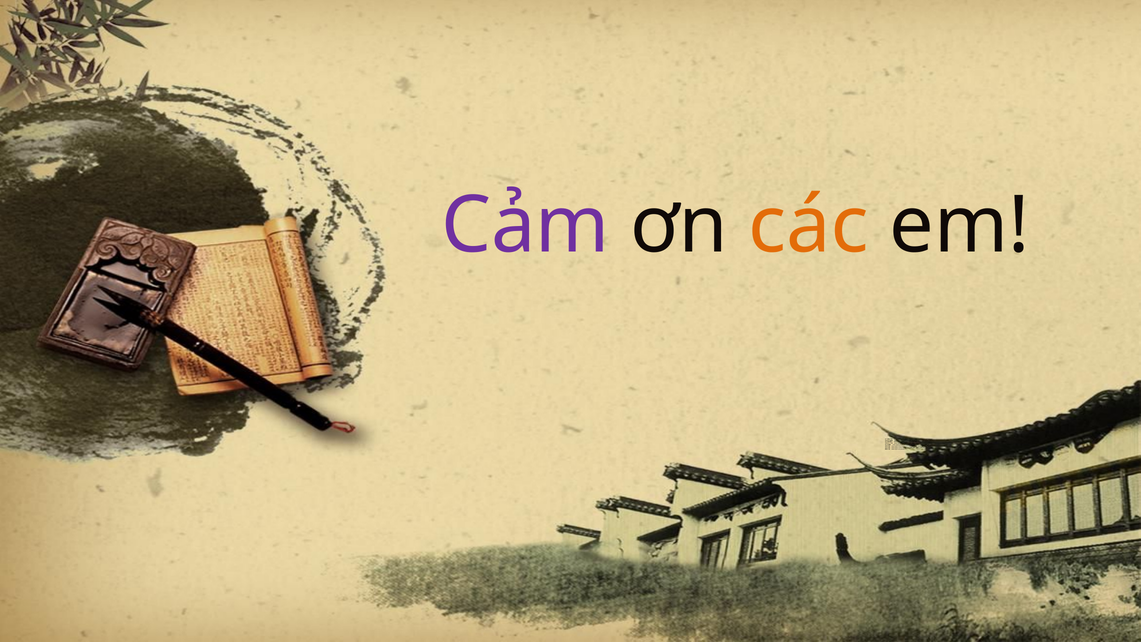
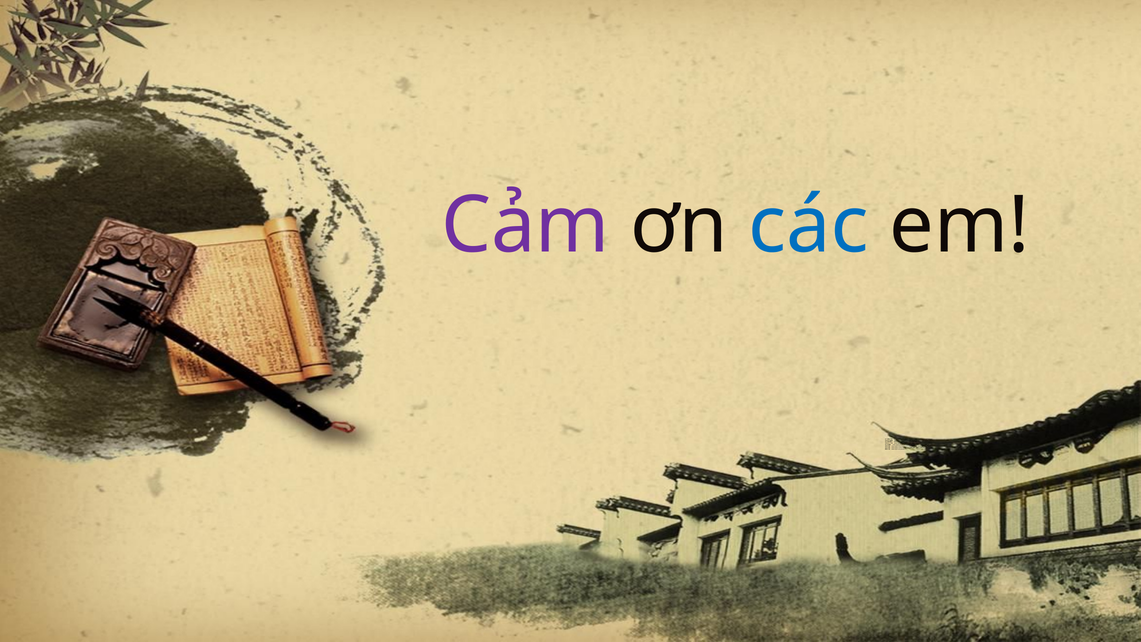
các colour: orange -> blue (809, 226)
